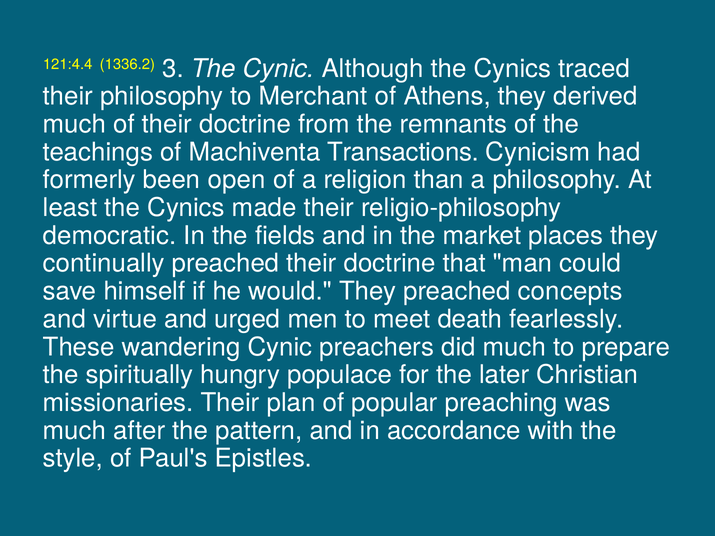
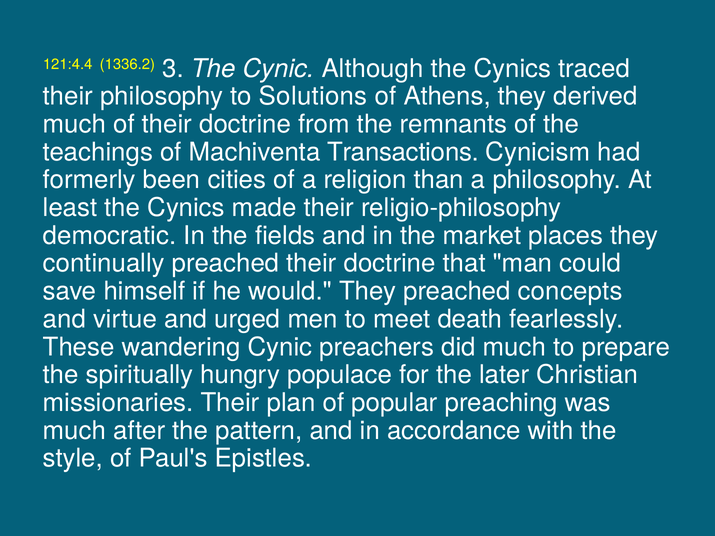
Merchant: Merchant -> Solutions (313, 96)
open: open -> cities (237, 180)
